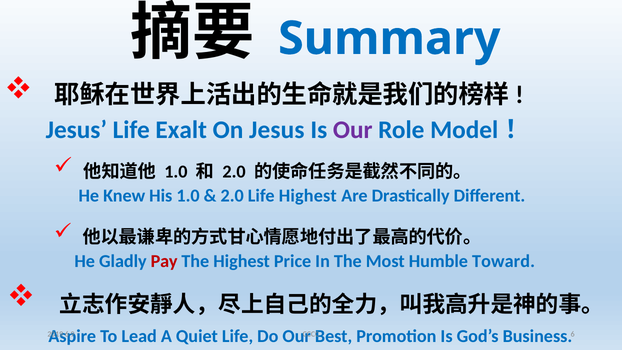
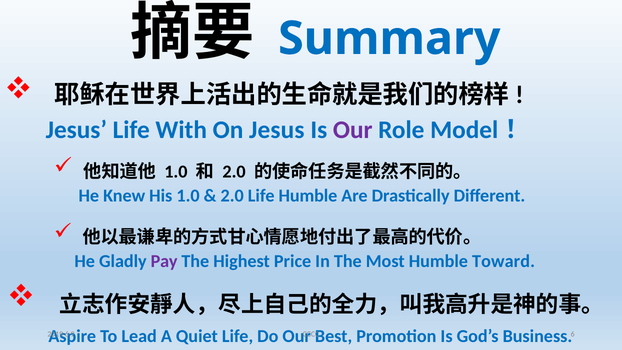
Exalt: Exalt -> With (181, 130)
Life Highest: Highest -> Humble (308, 196)
Pay colour: red -> purple (164, 261)
